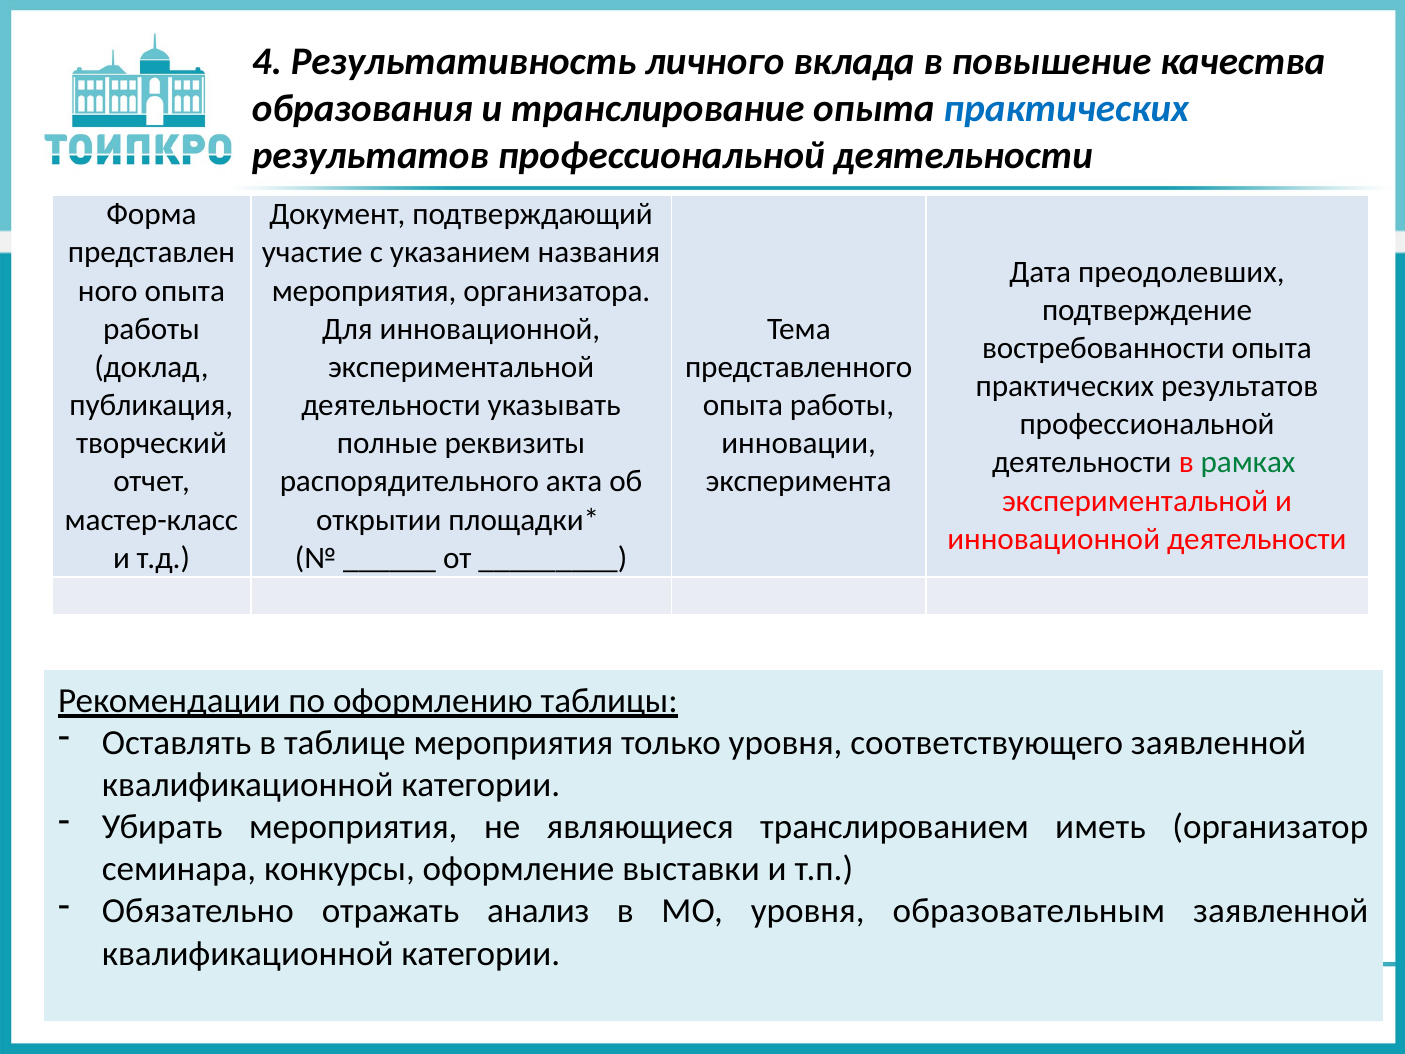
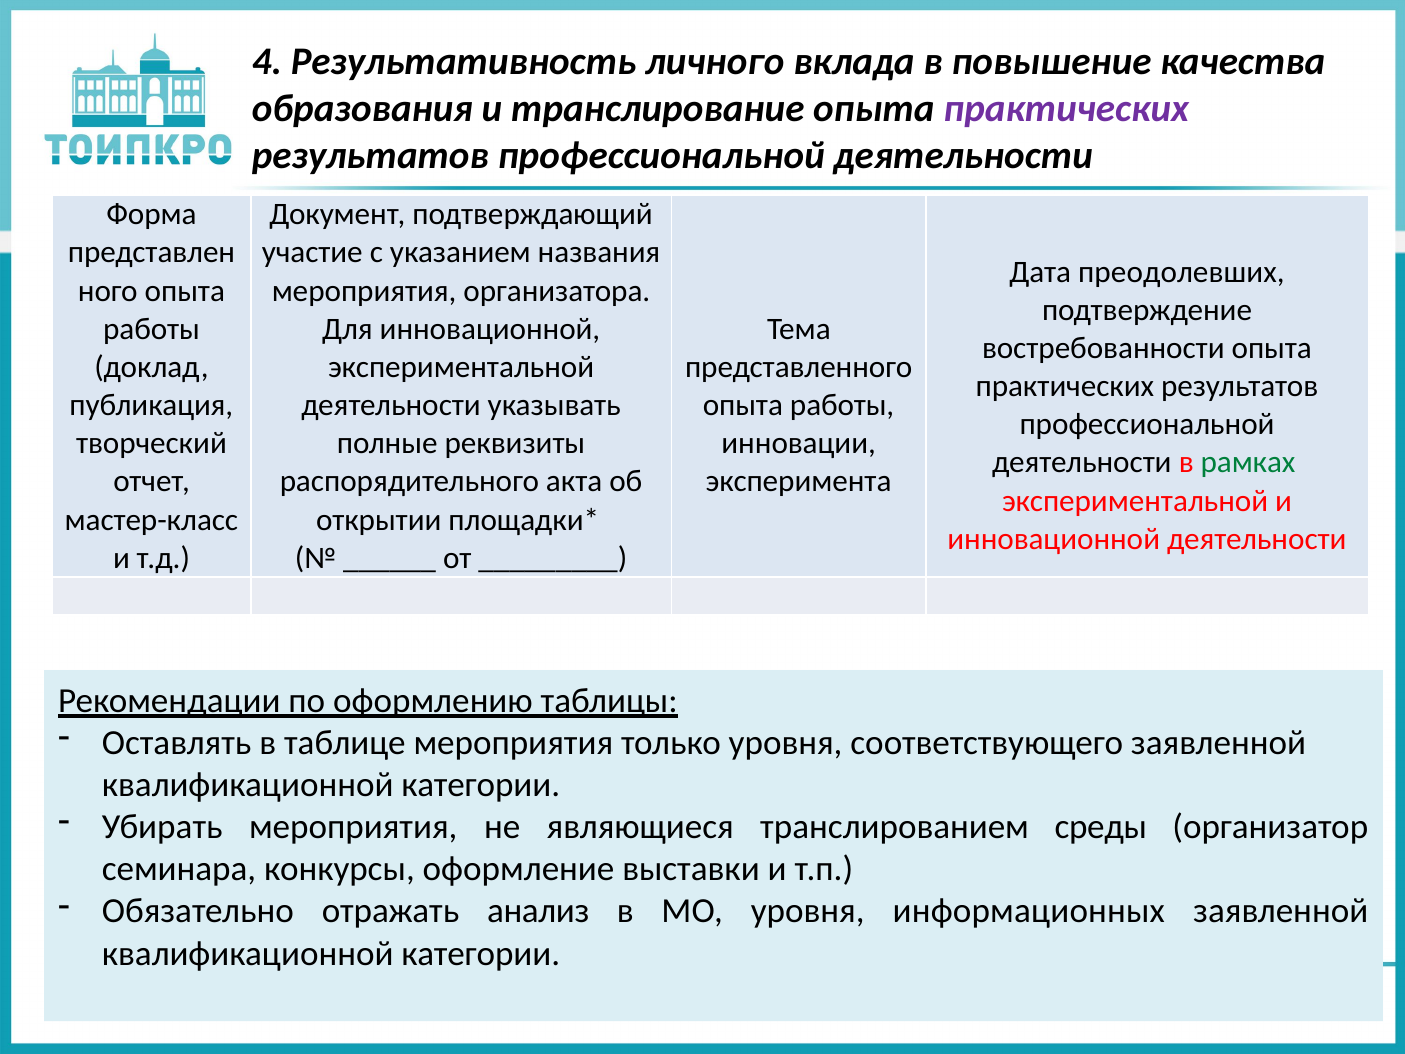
практических colour: blue -> purple (1066, 108)
иметь: иметь -> среды (1101, 827)
образовательным: образовательным -> информационных (1029, 911)
